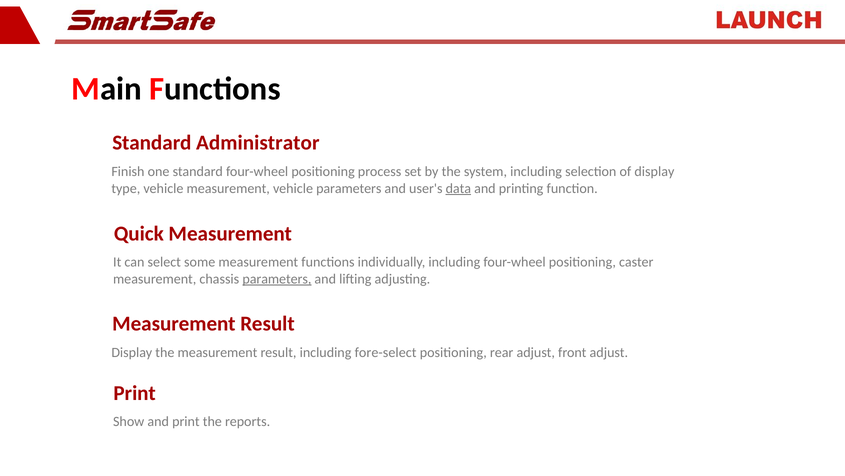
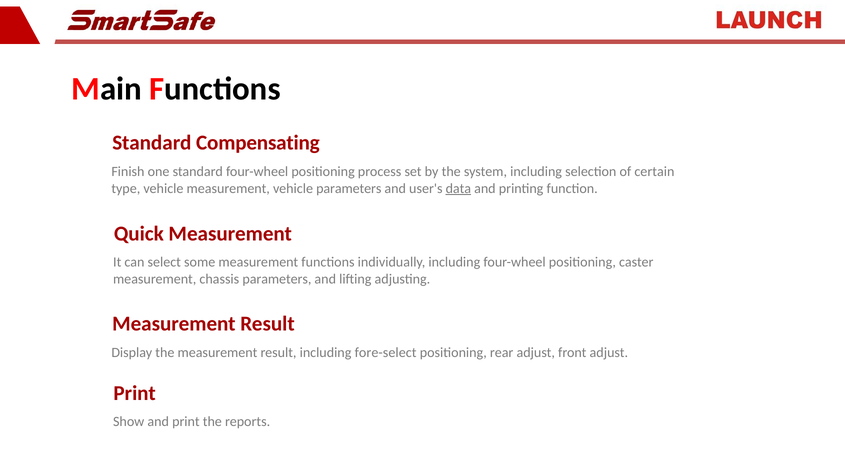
Administrator: Administrator -> Compensating (258, 143)
of display: display -> certain (654, 171)
parameters underline: present -> none (277, 279)
